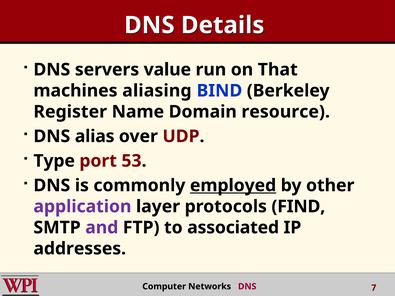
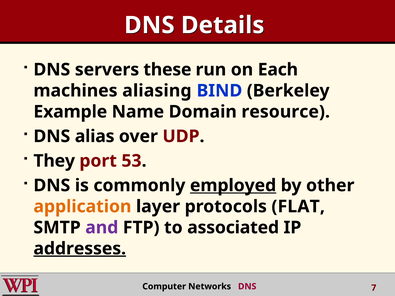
value: value -> these (167, 70)
That: That -> Each (278, 70)
Register: Register -> Example (70, 112)
Type: Type -> They (54, 161)
application colour: purple -> orange (82, 207)
FIND: FIND -> FLAT (298, 207)
addresses underline: none -> present (80, 249)
